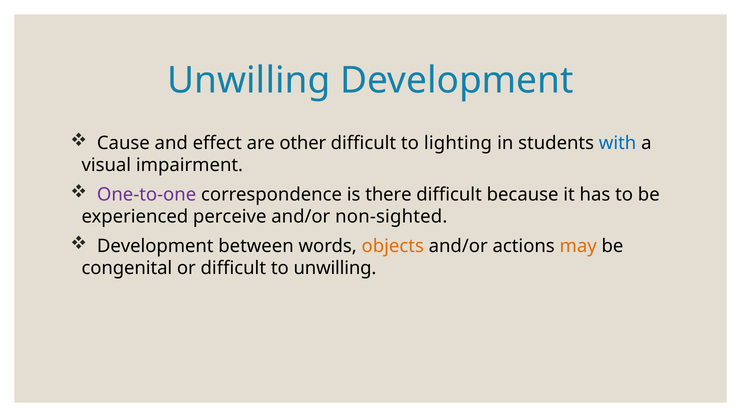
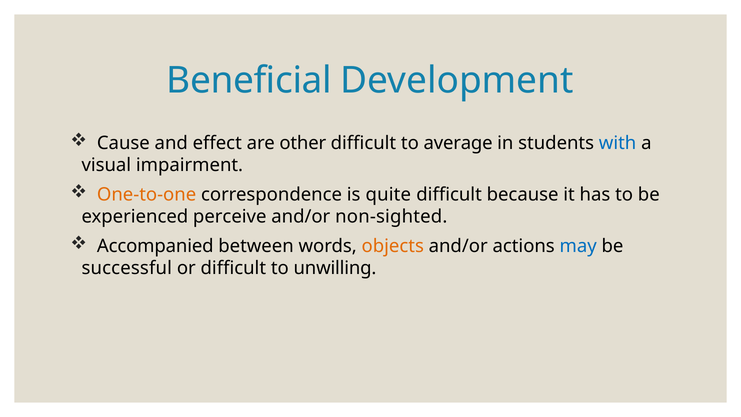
Unwilling: Unwilling -> Beneficial (249, 81)
lighting: lighting -> average (458, 143)
One-to-one colour: purple -> orange (147, 194)
there: there -> quite (388, 194)
Development: Development -> Accompanied (155, 246)
may colour: orange -> blue (578, 246)
congenital: congenital -> successful (127, 268)
